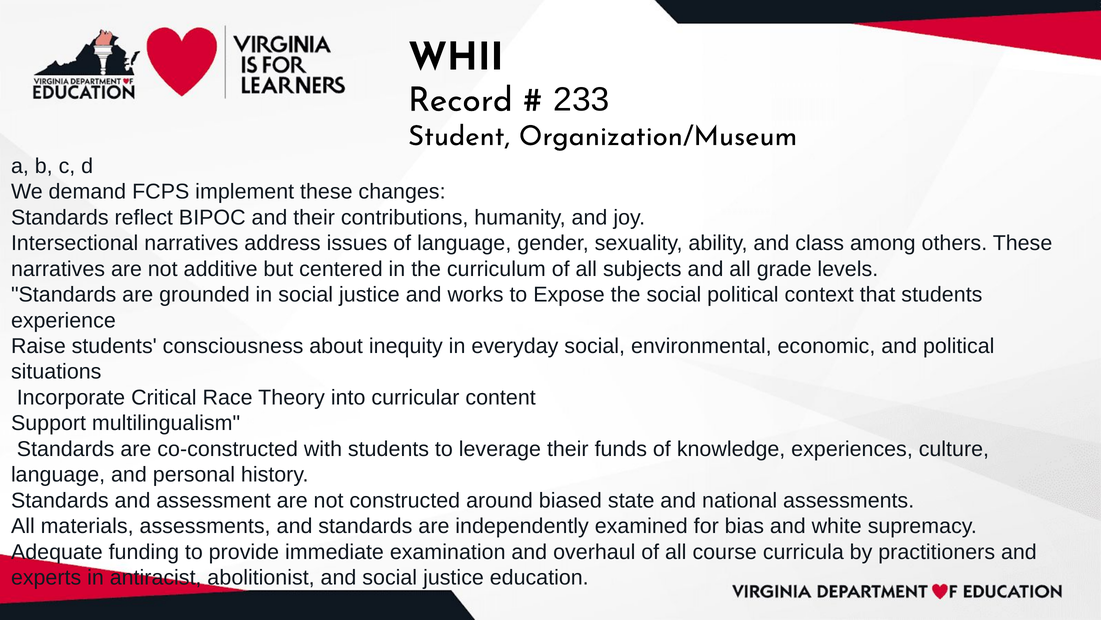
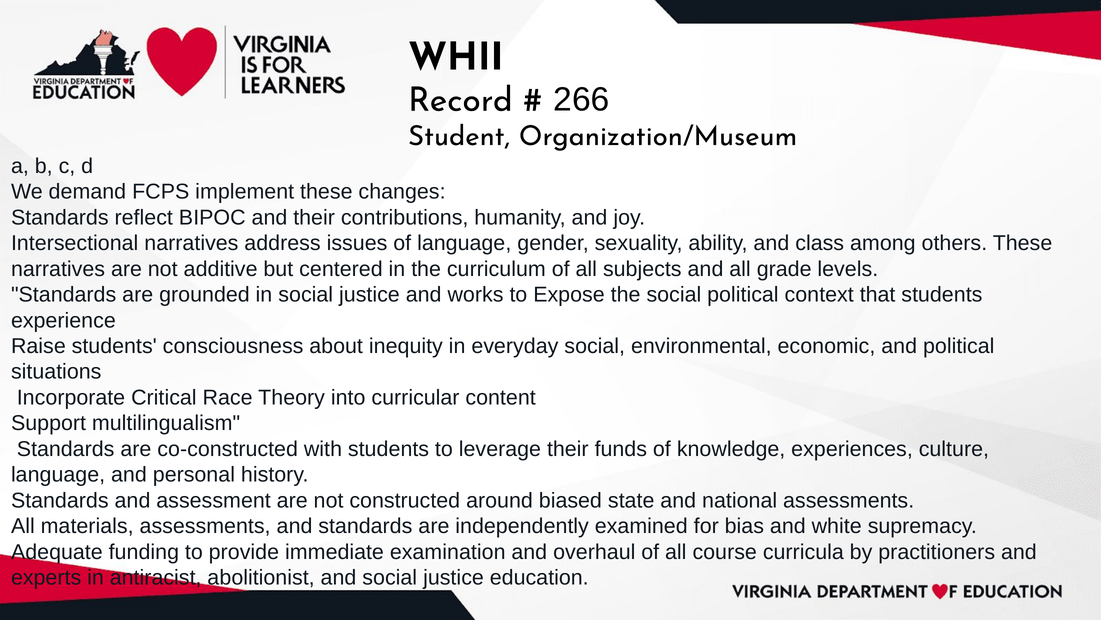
233: 233 -> 266 (581, 100)
